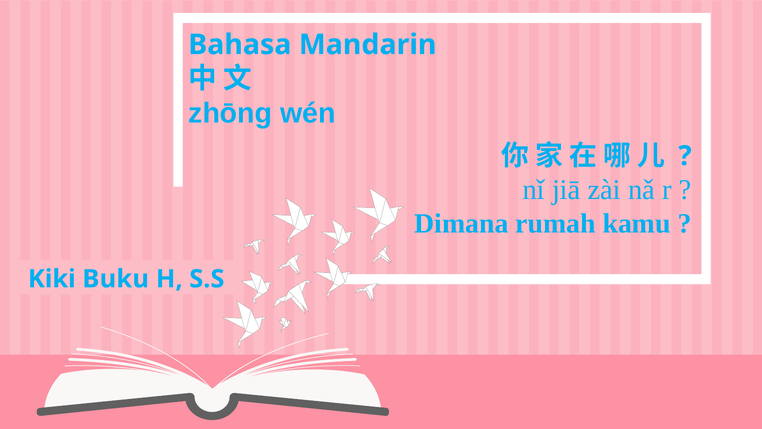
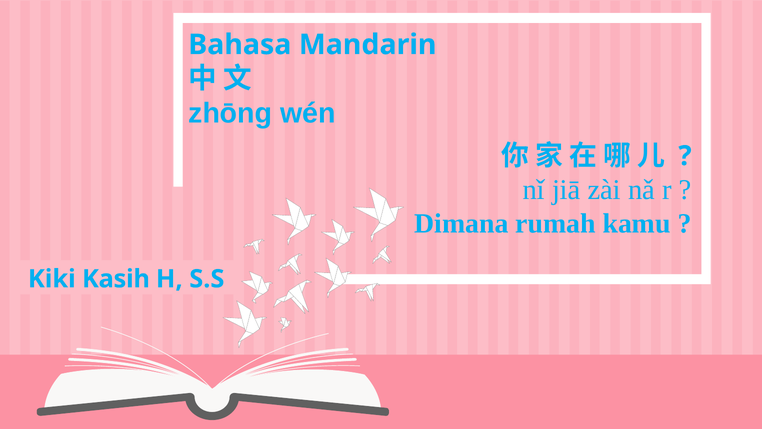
Buku: Buku -> Kasih (116, 279)
